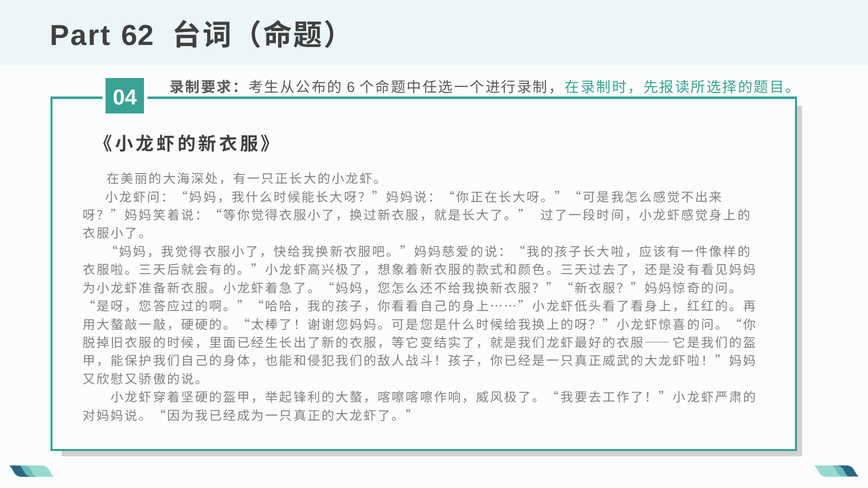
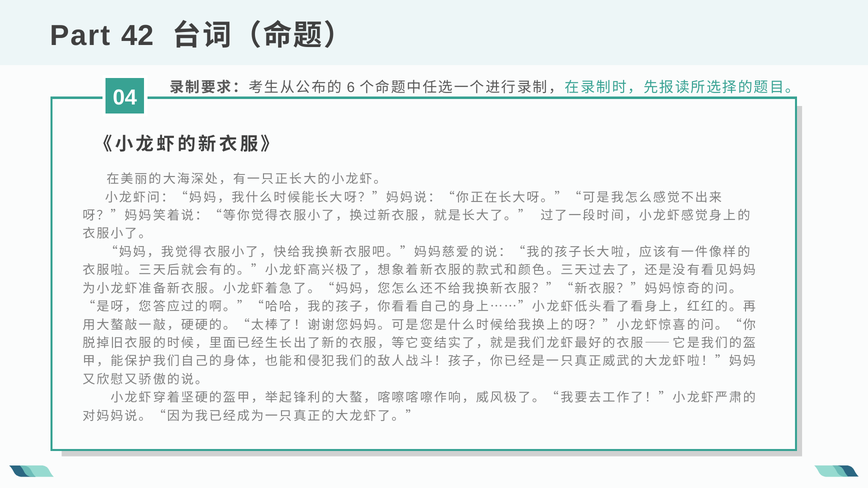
62: 62 -> 42 (137, 36)
